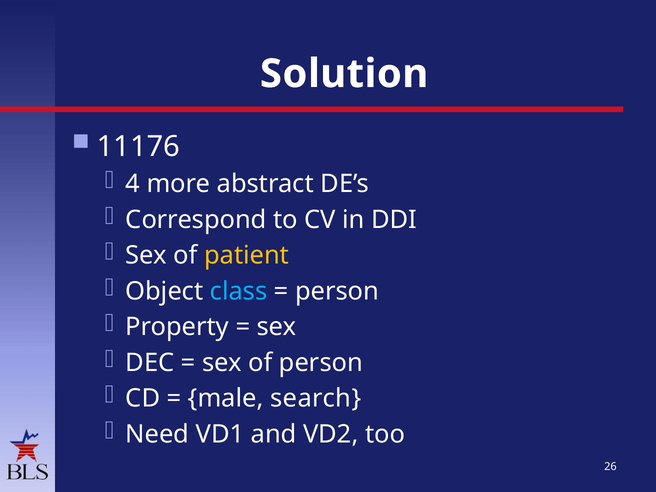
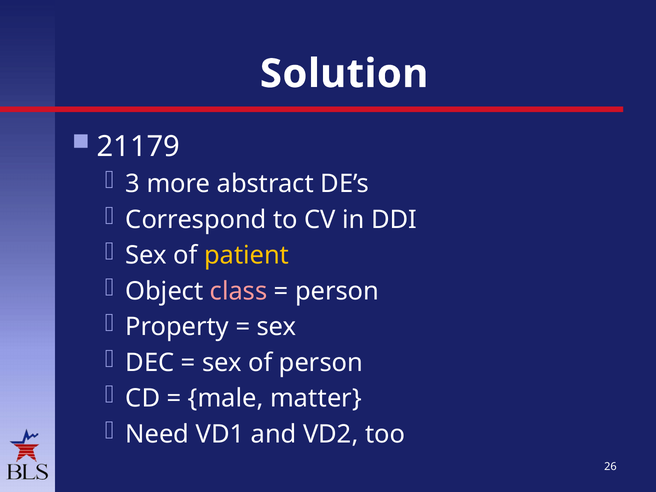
11176: 11176 -> 21179 (138, 146)
4: 4 -> 3 (133, 184)
class colour: light blue -> pink (239, 291)
search: search -> matter (316, 399)
